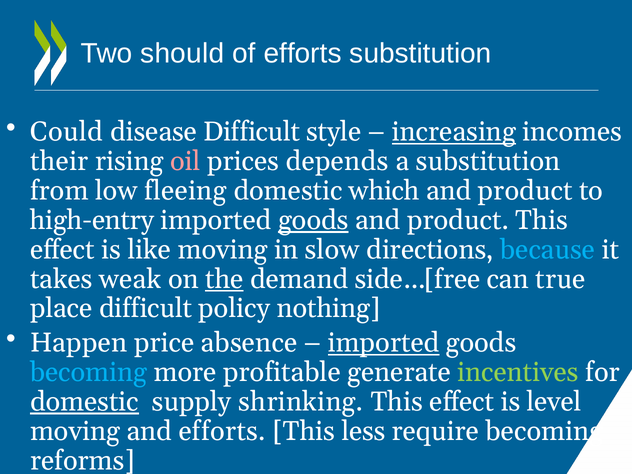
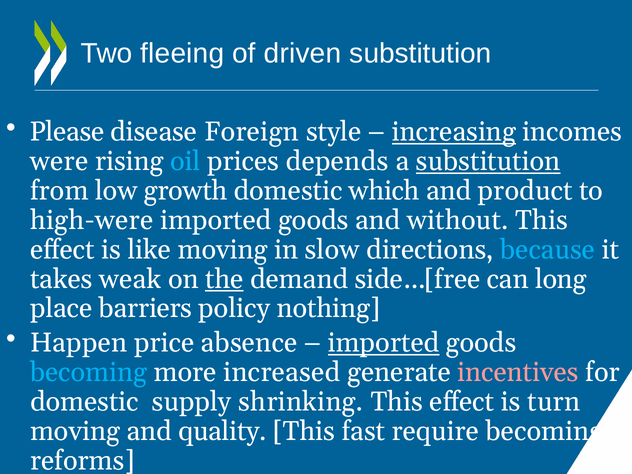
should: should -> fleeing (182, 54)
of efforts: efforts -> driven (303, 54)
Could: Could -> Please (67, 132)
disease Difficult: Difficult -> Foreign (251, 132)
their: their -> were (59, 161)
oil colour: pink -> light blue (185, 161)
substitution underline: none -> present (488, 161)
fleeing: fleeing -> growth (186, 191)
high-entry: high-entry -> high-were (92, 220)
goods underline: present -> none (313, 220)
product: product -> without (458, 220)
true: true -> long (561, 279)
place difficult: difficult -> barriers (146, 308)
profitable: profitable -> increased (282, 372)
incentives colour: light green -> pink (518, 372)
domestic underline: present -> none (84, 402)
level: level -> turn (554, 402)
and efforts: efforts -> quality (222, 431)
less: less -> fast (363, 431)
